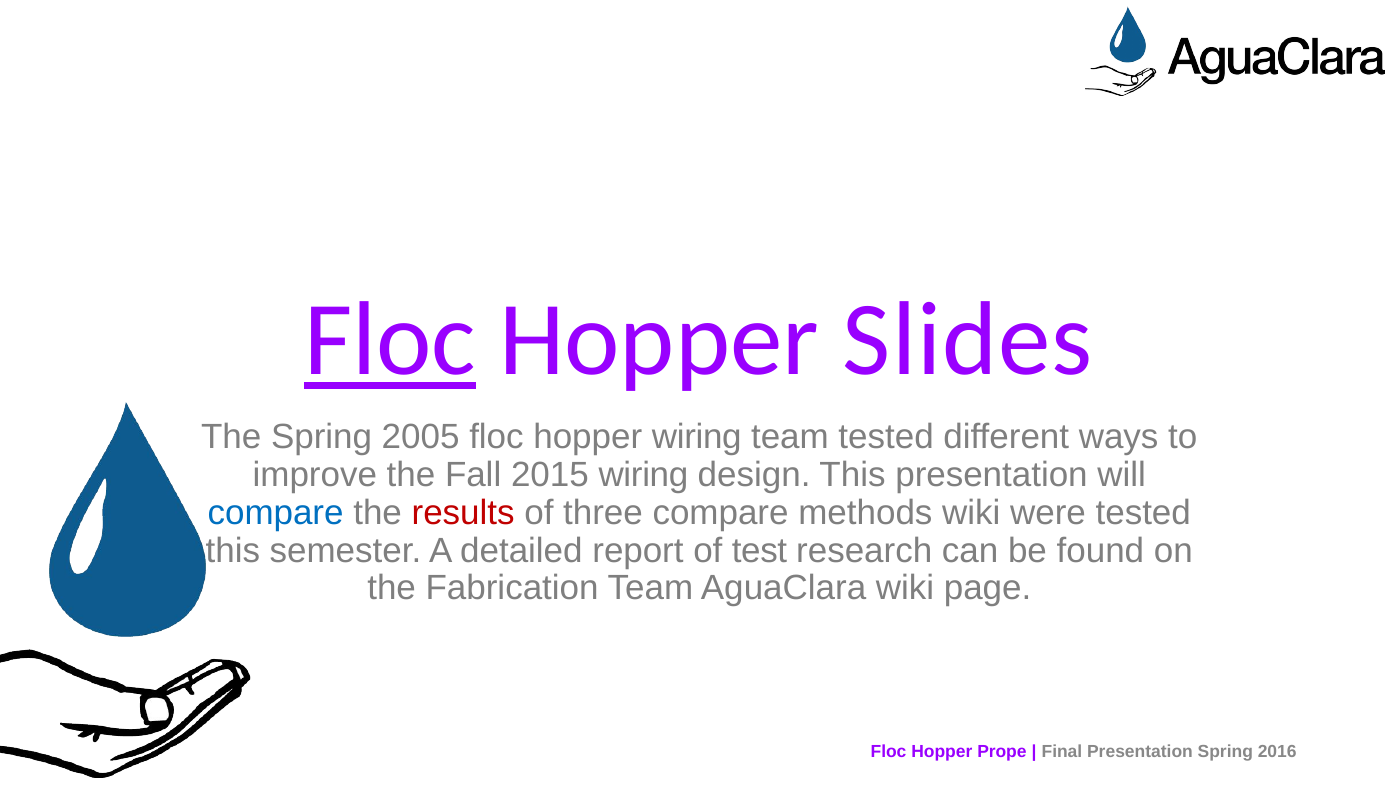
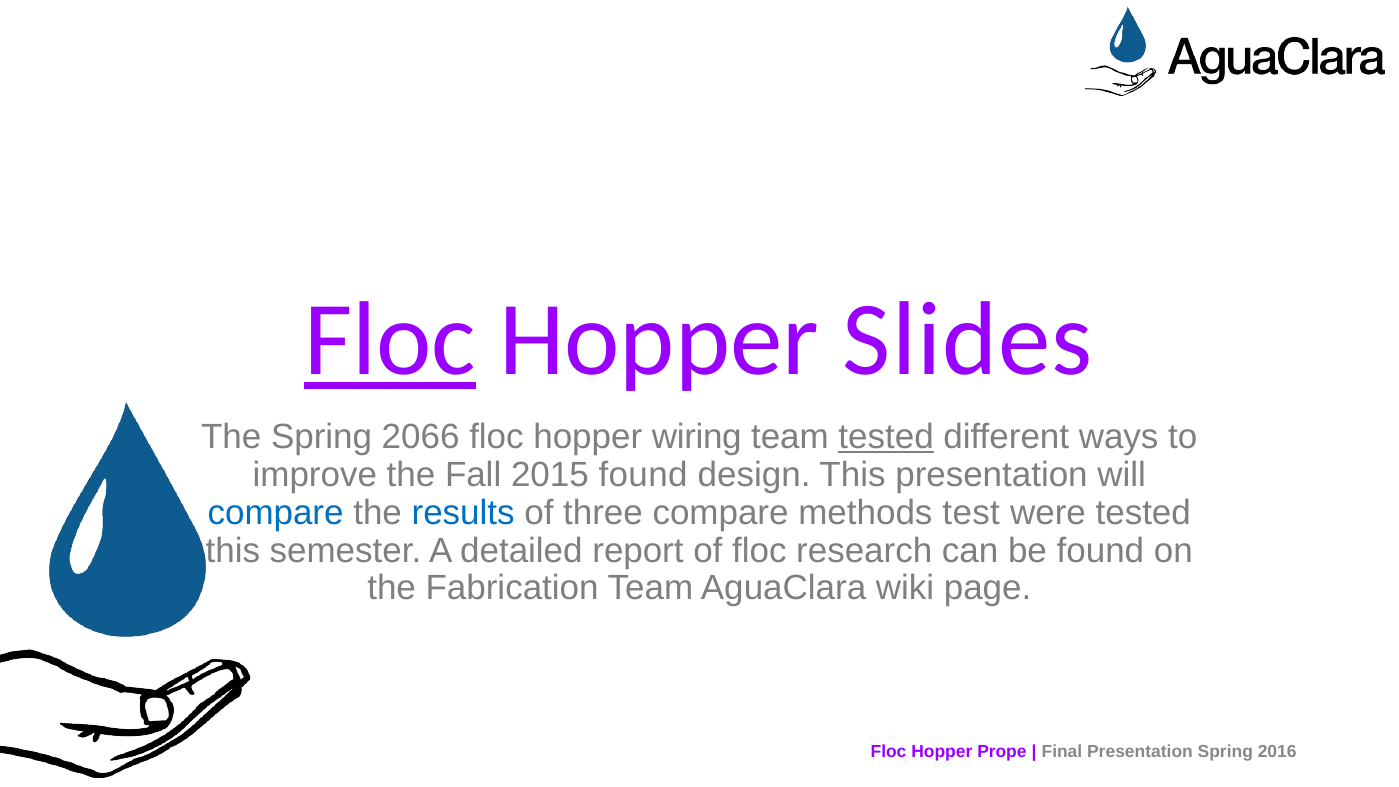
2005: 2005 -> 2066 (421, 437)
tested underline: none -> present (886, 437)
2015 wiring: wiring -> found (643, 475)
results colour: red -> blue (463, 513)
methods wiki: wiki -> test (971, 513)
of test: test -> floc (759, 551)
